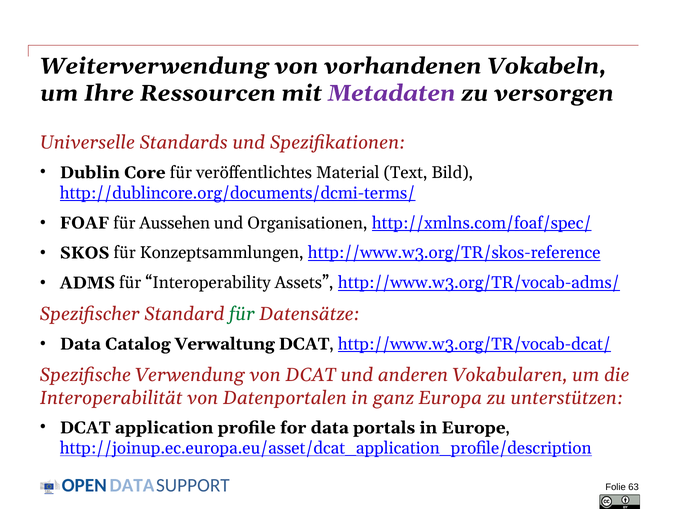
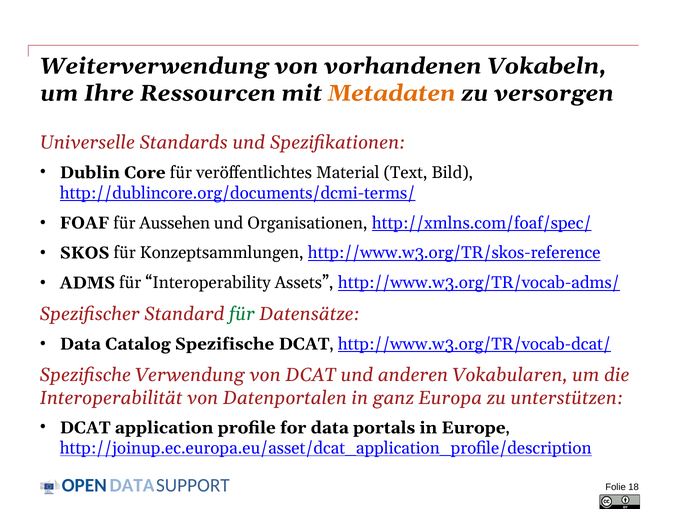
Metadaten colour: purple -> orange (392, 93)
Catalog Verwaltung: Verwaltung -> Spezifische (225, 344)
63: 63 -> 18 (634, 487)
